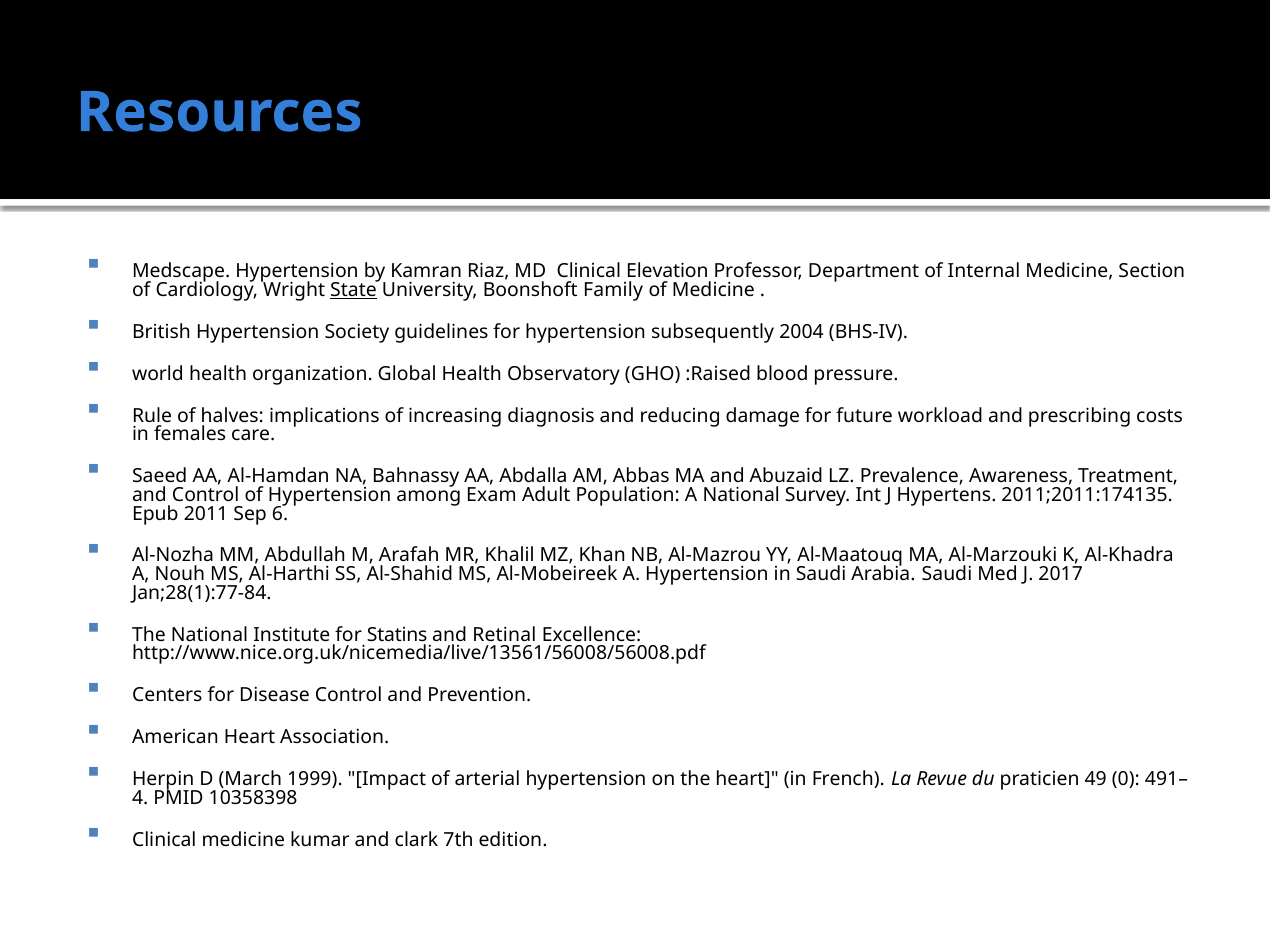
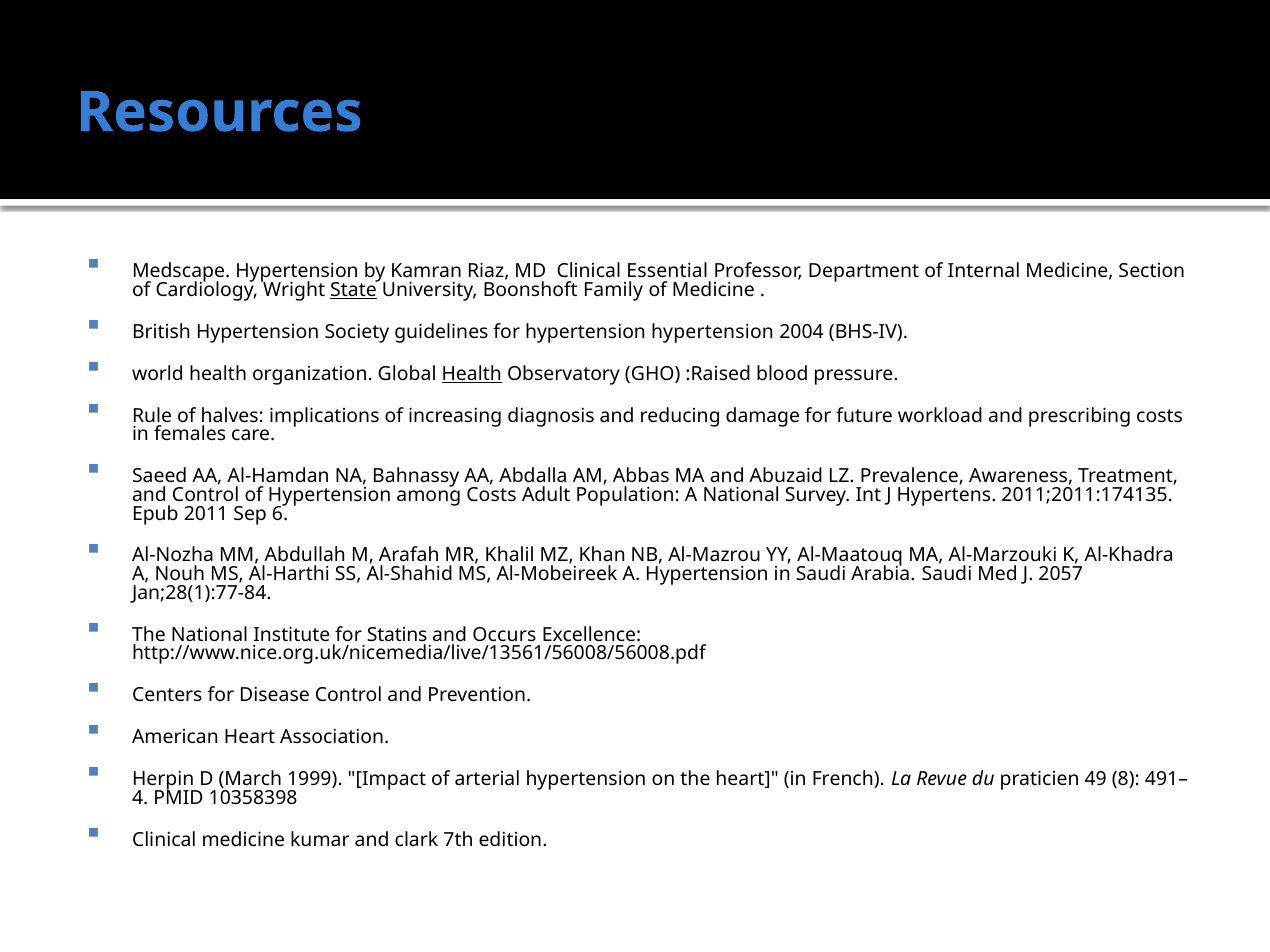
Elevation: Elevation -> Essential (667, 271)
hypertension subsequently: subsequently -> hypertension (712, 332)
Health underline: none -> present (472, 374)
among Exam: Exam -> Costs (491, 495)
2017: 2017 -> 2057 (1061, 574)
Retinal: Retinal -> Occurs (504, 635)
0: 0 -> 8 (1126, 780)
